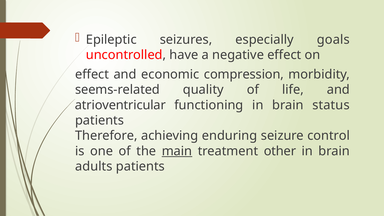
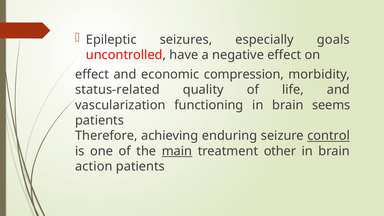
seems-related: seems-related -> status-related (117, 90)
atrioventricular: atrioventricular -> vascularization (120, 105)
status: status -> seems (331, 105)
control underline: none -> present (329, 136)
adults: adults -> action (94, 166)
